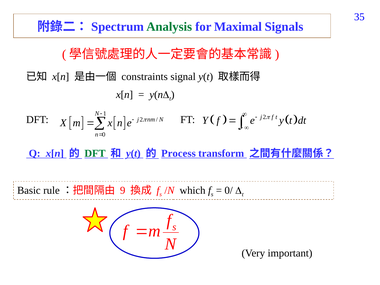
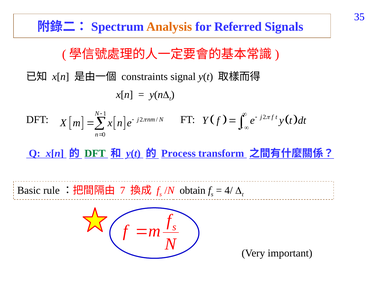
Analysis colour: green -> orange (169, 27)
Maximal: Maximal -> Referred (238, 27)
9: 9 -> 7 (123, 190)
which: which -> obtain (193, 190)
0/: 0/ -> 4/ (229, 190)
